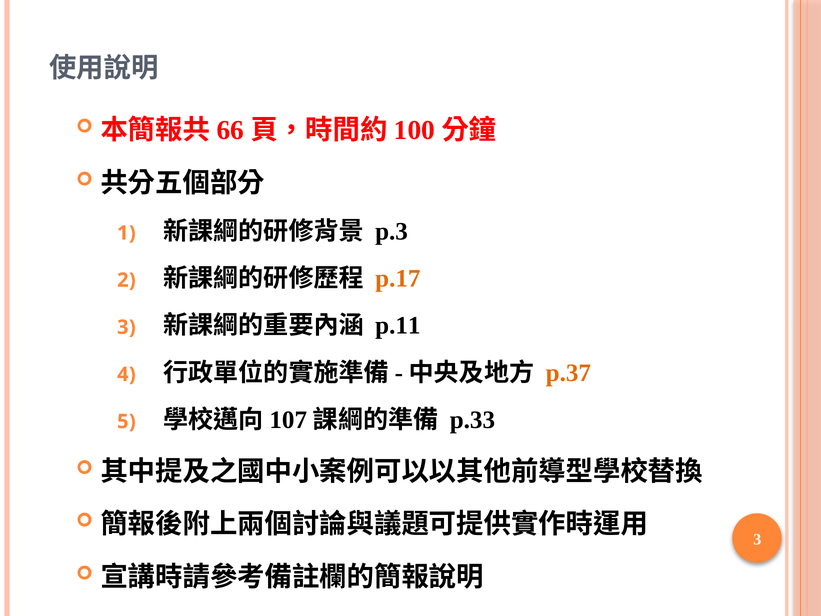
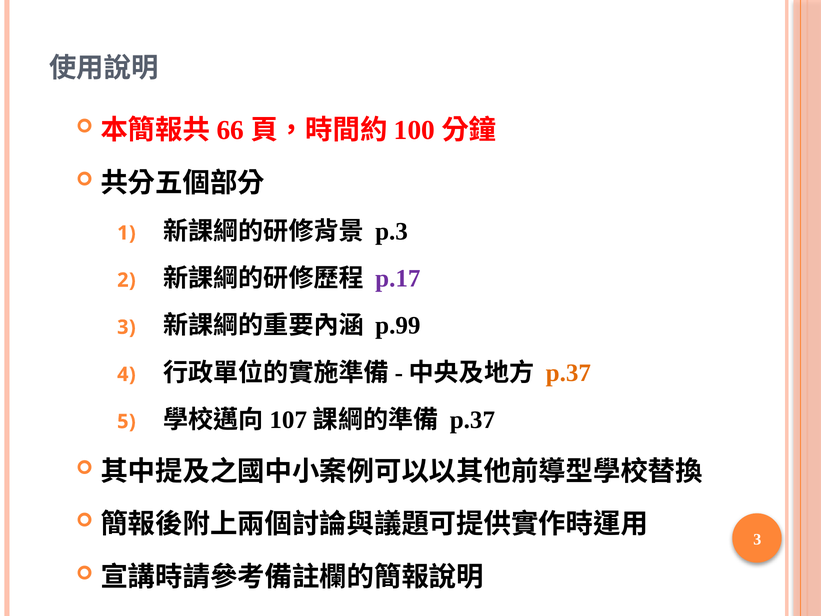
p.17 colour: orange -> purple (398, 278)
p.11: p.11 -> p.99 (398, 325)
p.33: p.33 -> p.37 (472, 420)
